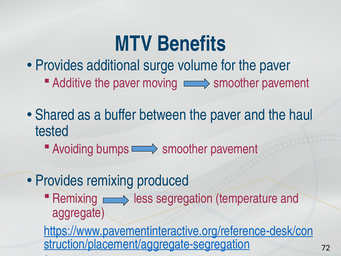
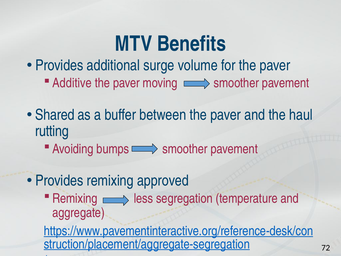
tested: tested -> rutting (52, 131)
produced: produced -> approved (163, 181)
